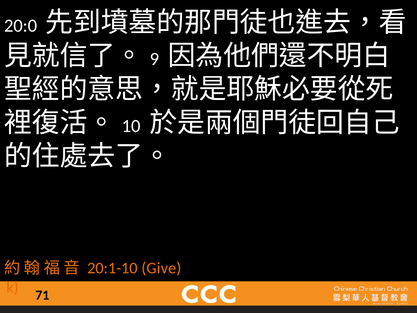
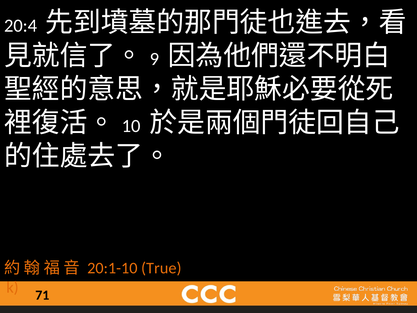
20:0: 20:0 -> 20:4 (21, 26)
Give: Give -> True (161, 268)
